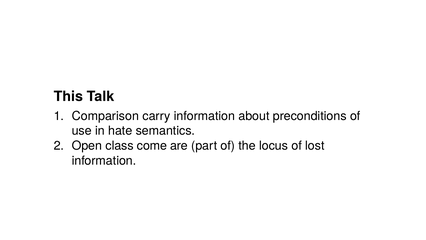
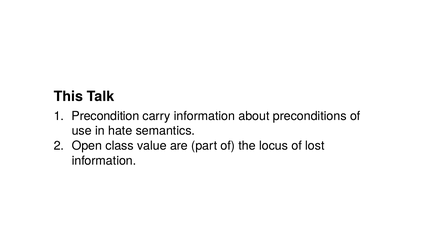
Comparison: Comparison -> Precondition (105, 116)
come: come -> value (152, 146)
